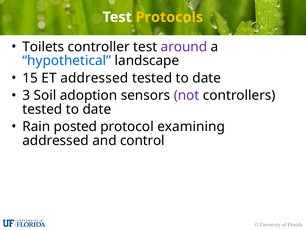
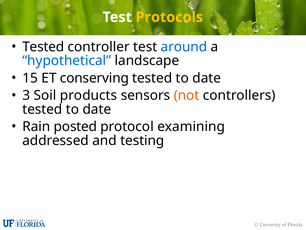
Toilets: Toilets -> Tested (43, 47)
around colour: purple -> blue (184, 47)
ET addressed: addressed -> conserving (94, 78)
adoption: adoption -> products (89, 95)
not colour: purple -> orange (187, 95)
control: control -> testing (142, 140)
